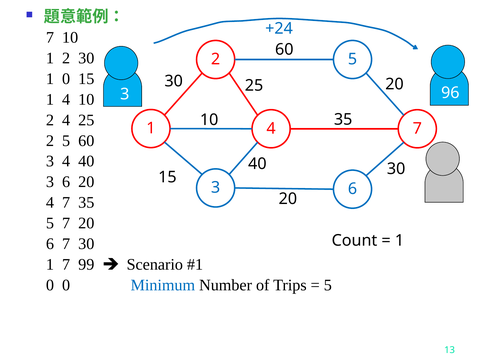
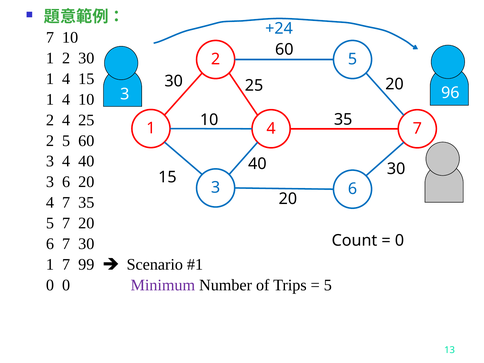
0: 0 -> 4 (66, 79)
1: 1 -> 0 (400, 241)
Minimum colour: blue -> purple (163, 285)
